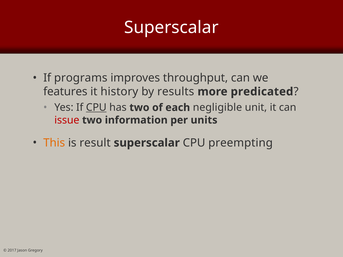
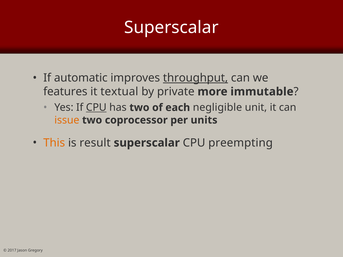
programs: programs -> automatic (81, 78)
throughput underline: none -> present (196, 78)
history: history -> textual (119, 92)
results: results -> private (176, 92)
predicated: predicated -> immutable (262, 92)
issue colour: red -> orange (67, 120)
information: information -> coprocessor (136, 120)
